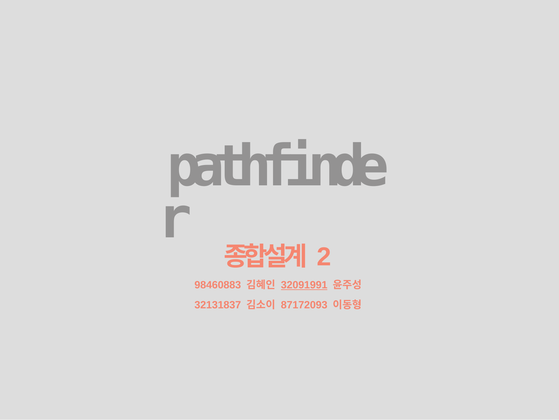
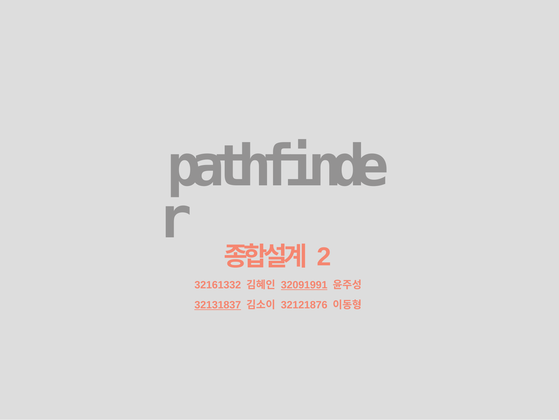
98460883: 98460883 -> 32161332 (218, 285)
32131837 underline: none -> present (218, 305)
87172093: 87172093 -> 32121876 (304, 305)
